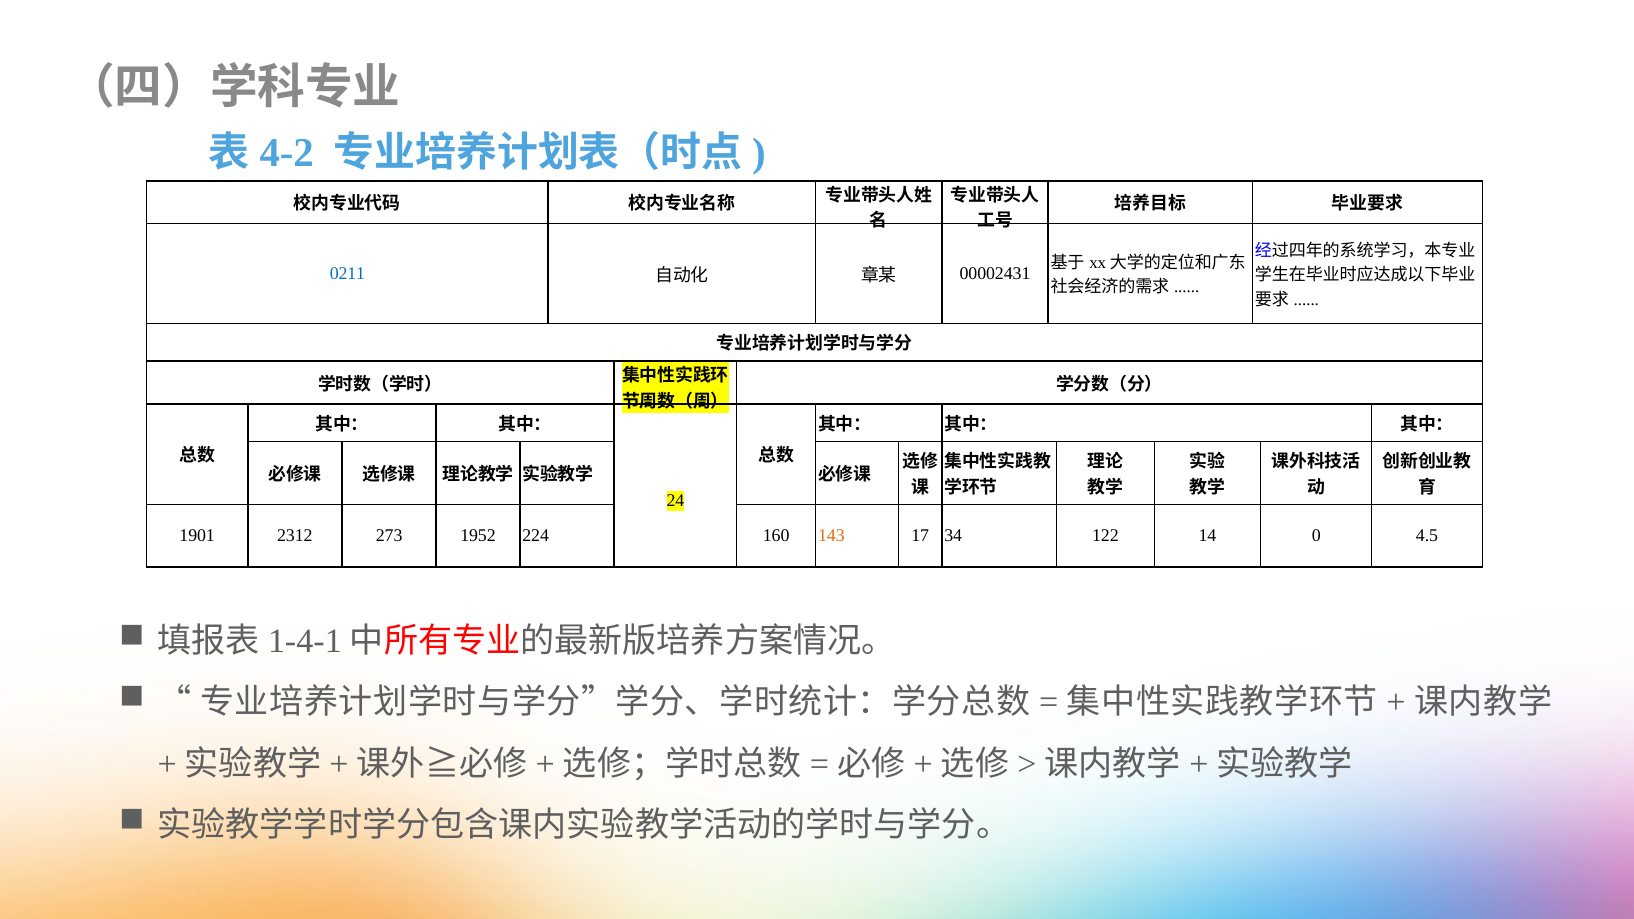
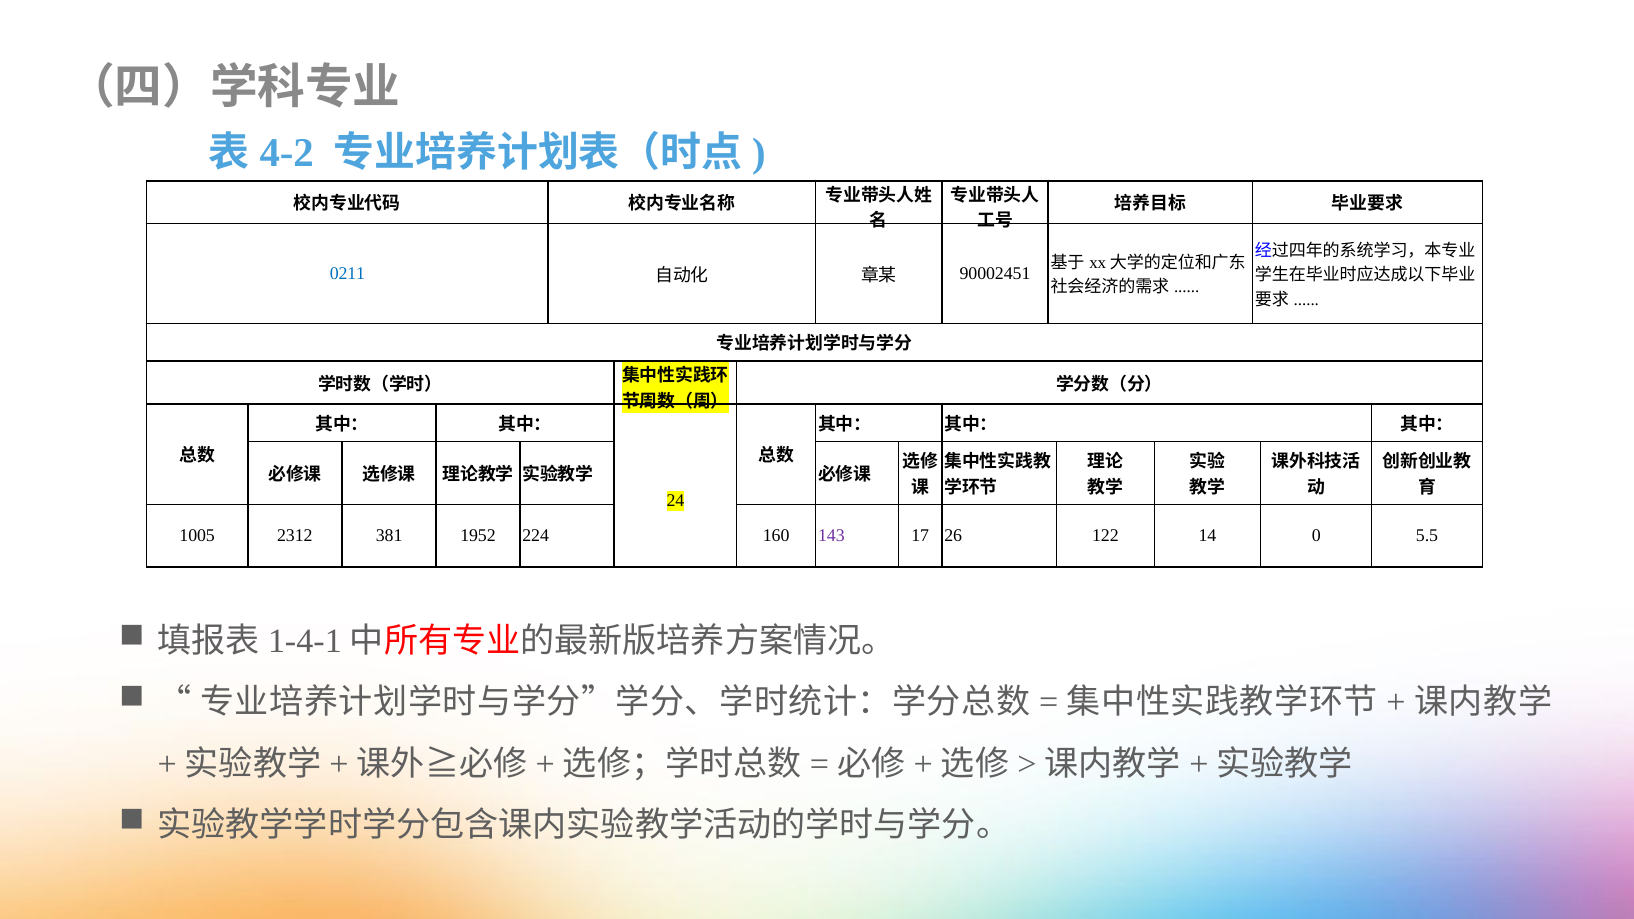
00002431: 00002431 -> 90002451 (995, 274)
1901: 1901 -> 1005 (197, 536)
273: 273 -> 381 (389, 536)
143 colour: orange -> purple (831, 536)
34: 34 -> 26 (953, 536)
4.5: 4.5 -> 5.5 (1427, 536)
